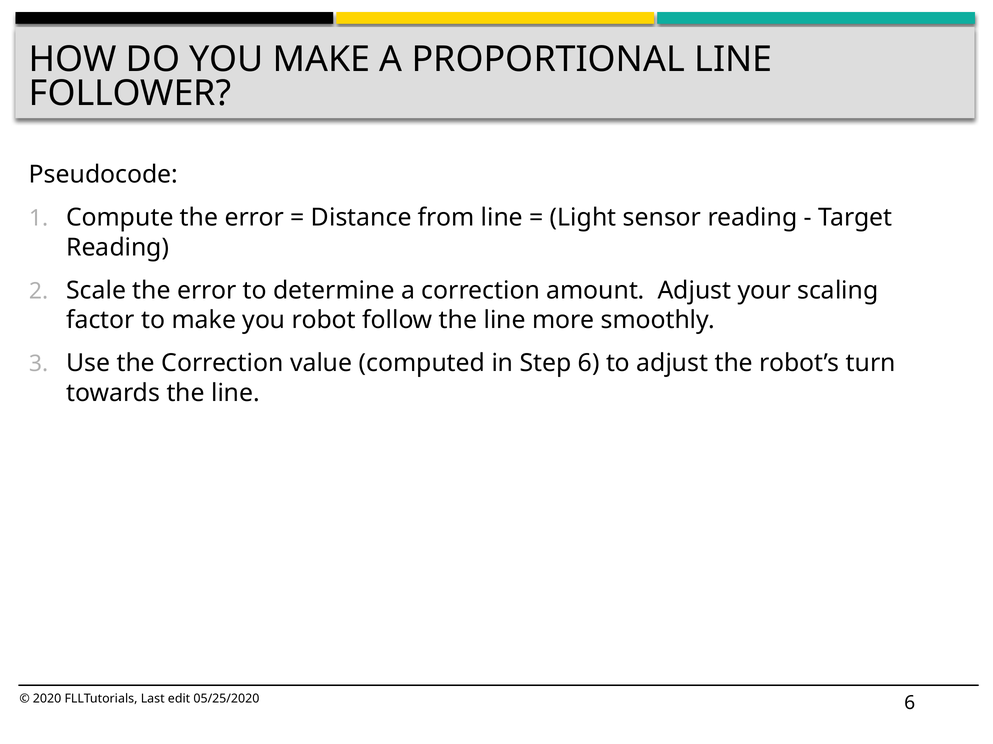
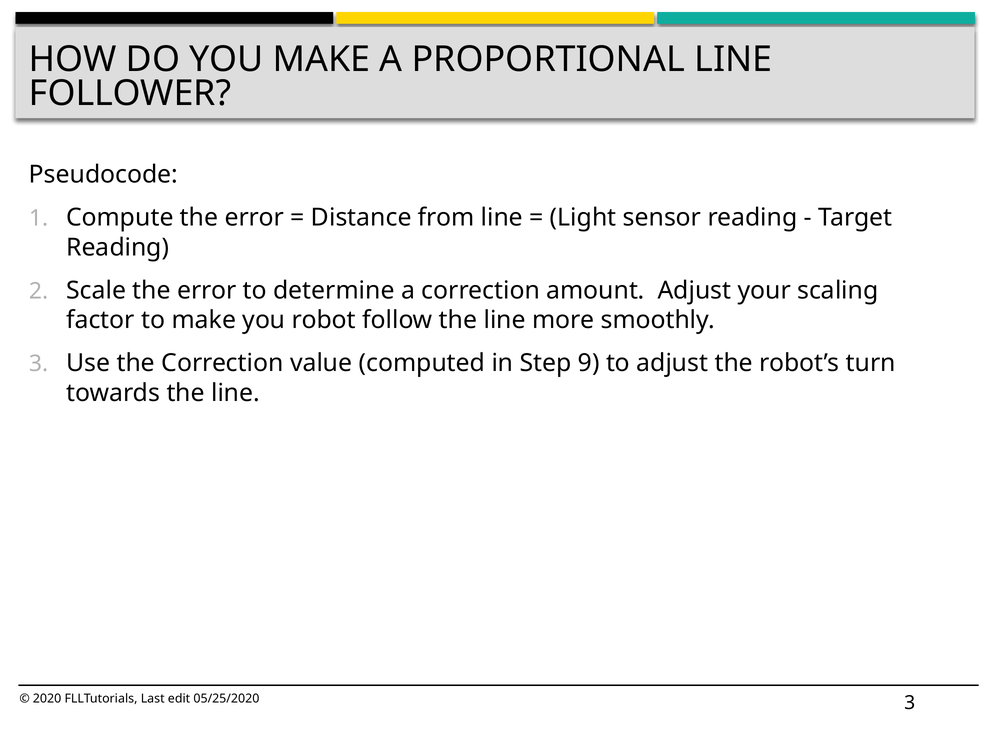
Step 6: 6 -> 9 (589, 364)
05/25/2020 6: 6 -> 3 (910, 704)
